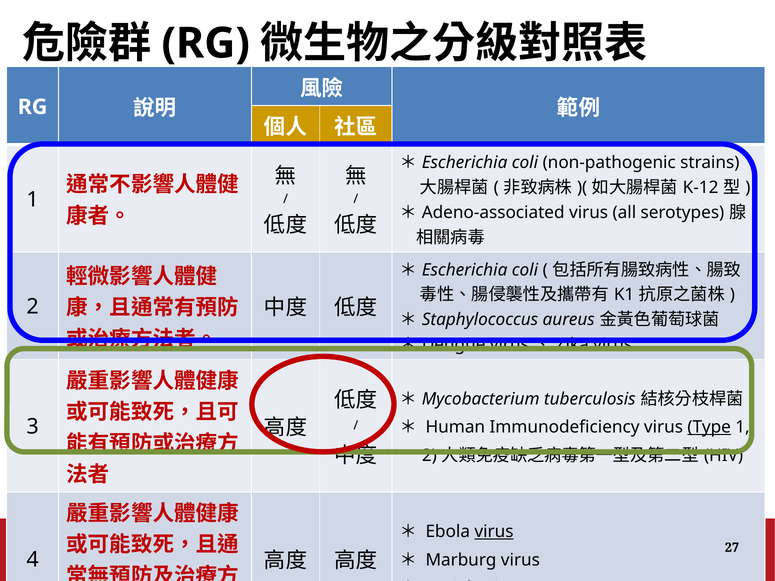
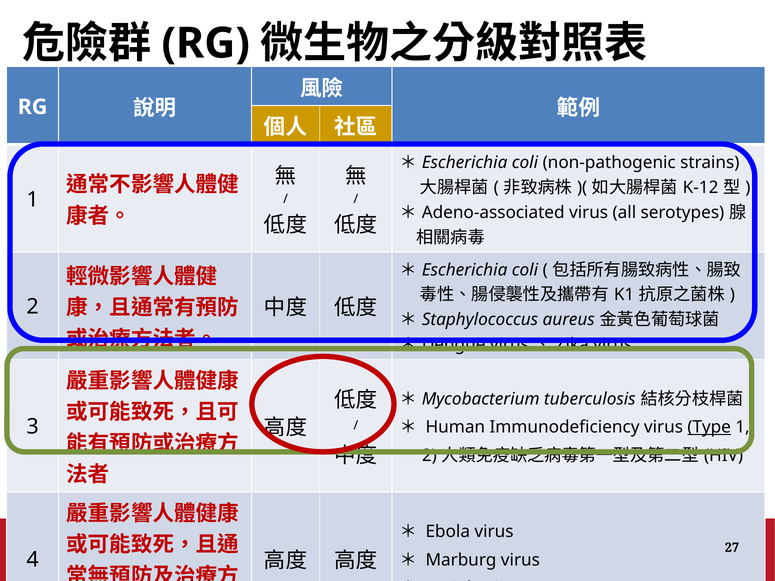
virus underline: present -> none (494, 532)
